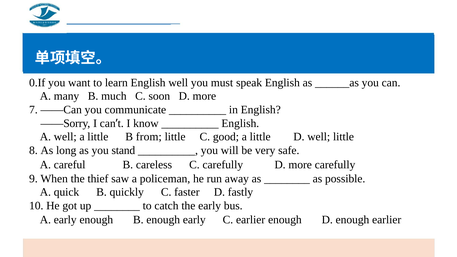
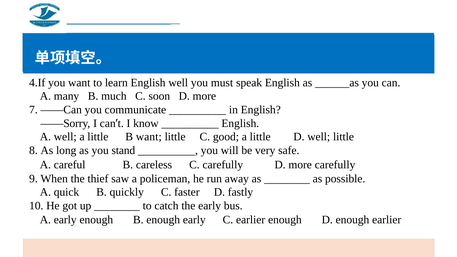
0.If: 0.If -> 4.If (37, 83)
B from: from -> want (149, 137)
